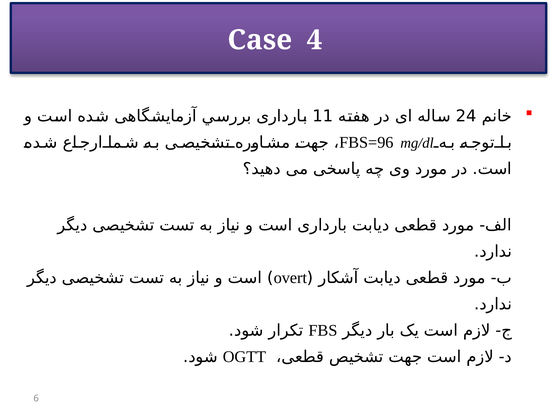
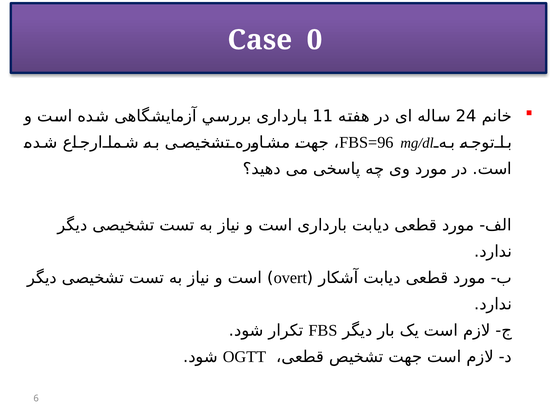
4: 4 -> 0 (314, 40)
